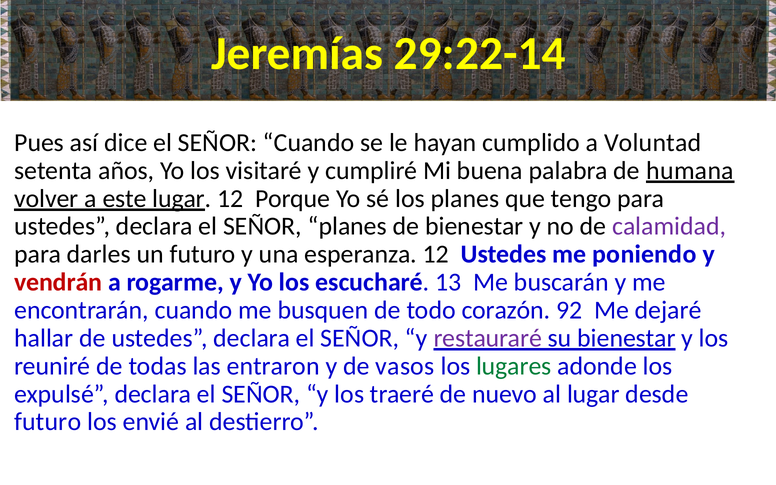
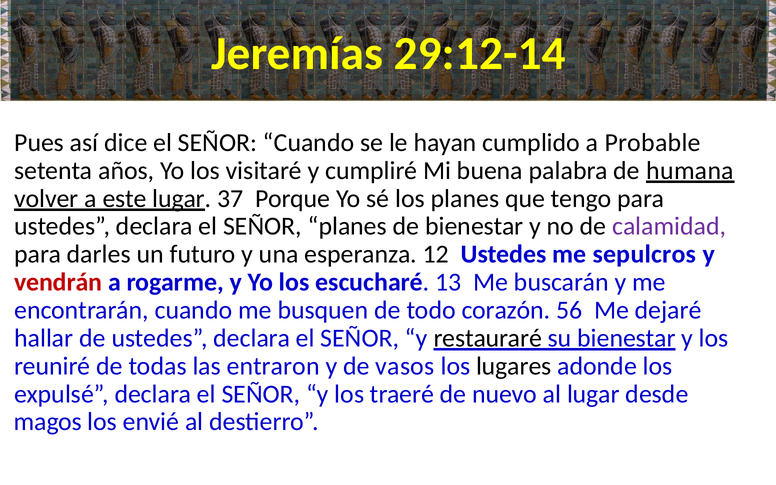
29:22-14: 29:22-14 -> 29:12-14 (480, 53)
Voluntad: Voluntad -> Probable (653, 143)
lugar 12: 12 -> 37 (230, 199)
poniendo: poniendo -> sepulcros (644, 254)
92: 92 -> 56 (569, 310)
restauraré colour: purple -> black (488, 338)
lugares colour: green -> black (514, 366)
futuro: futuro -> magos (48, 422)
